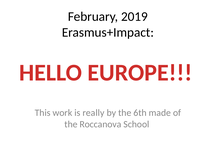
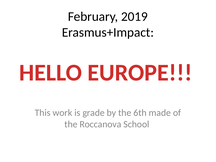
really: really -> grade (94, 113)
